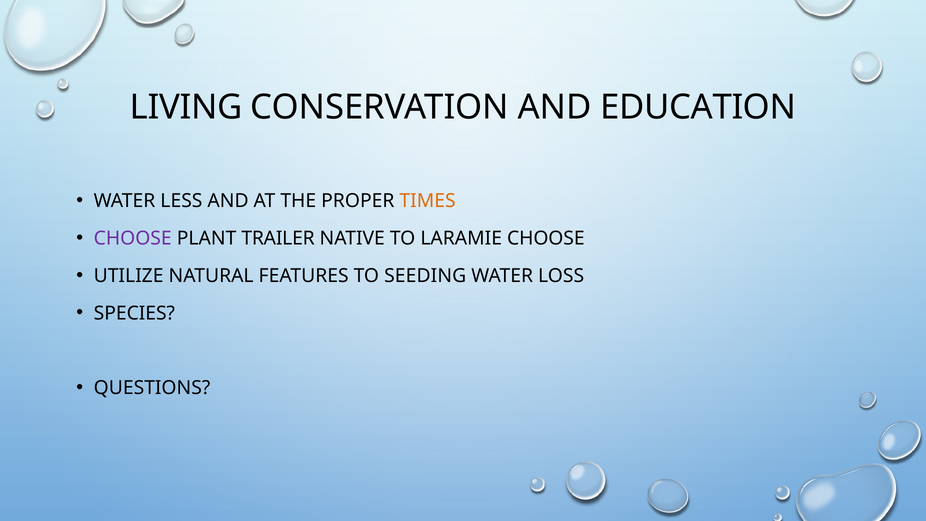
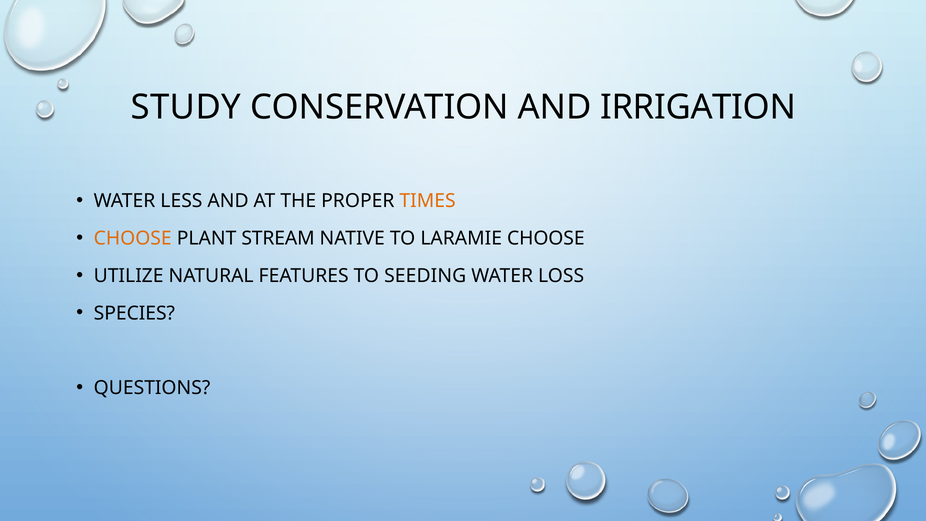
LIVING: LIVING -> STUDY (186, 107)
EDUCATION: EDUCATION -> IRRIGATION (698, 107)
CHOOSE colour: purple -> orange (133, 238)
TRAILER: TRAILER -> STREAM (278, 238)
